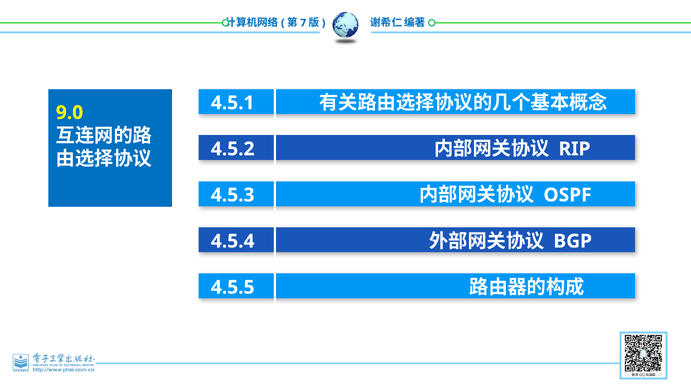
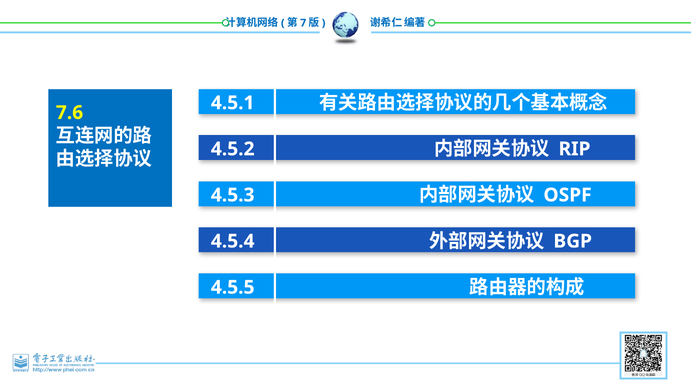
9.0: 9.0 -> 7.6 (69, 113)
